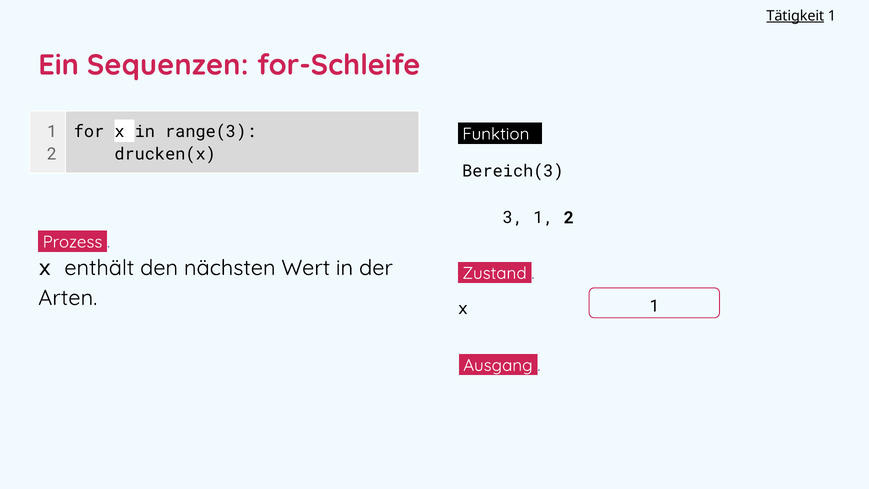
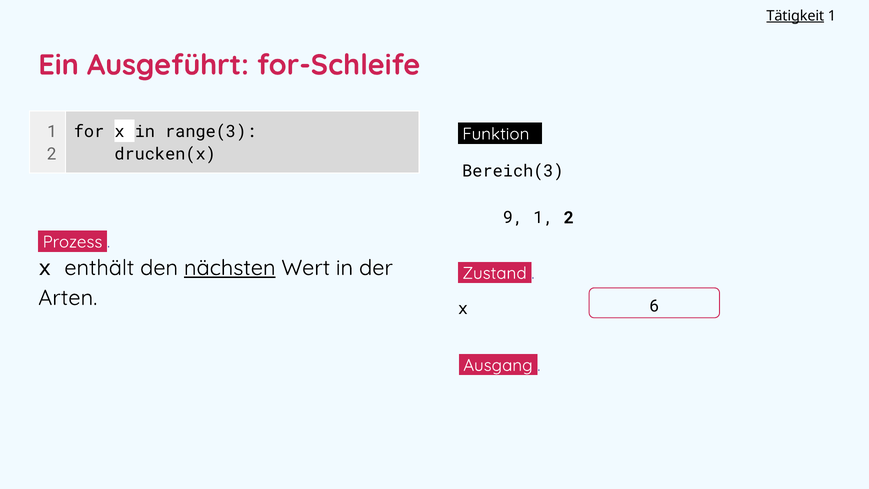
Sequenzen: Sequenzen -> Ausgeführt (168, 65)
3: 3 -> 9 (513, 218)
nächsten underline: none -> present (230, 268)
x 1: 1 -> 6 (654, 306)
